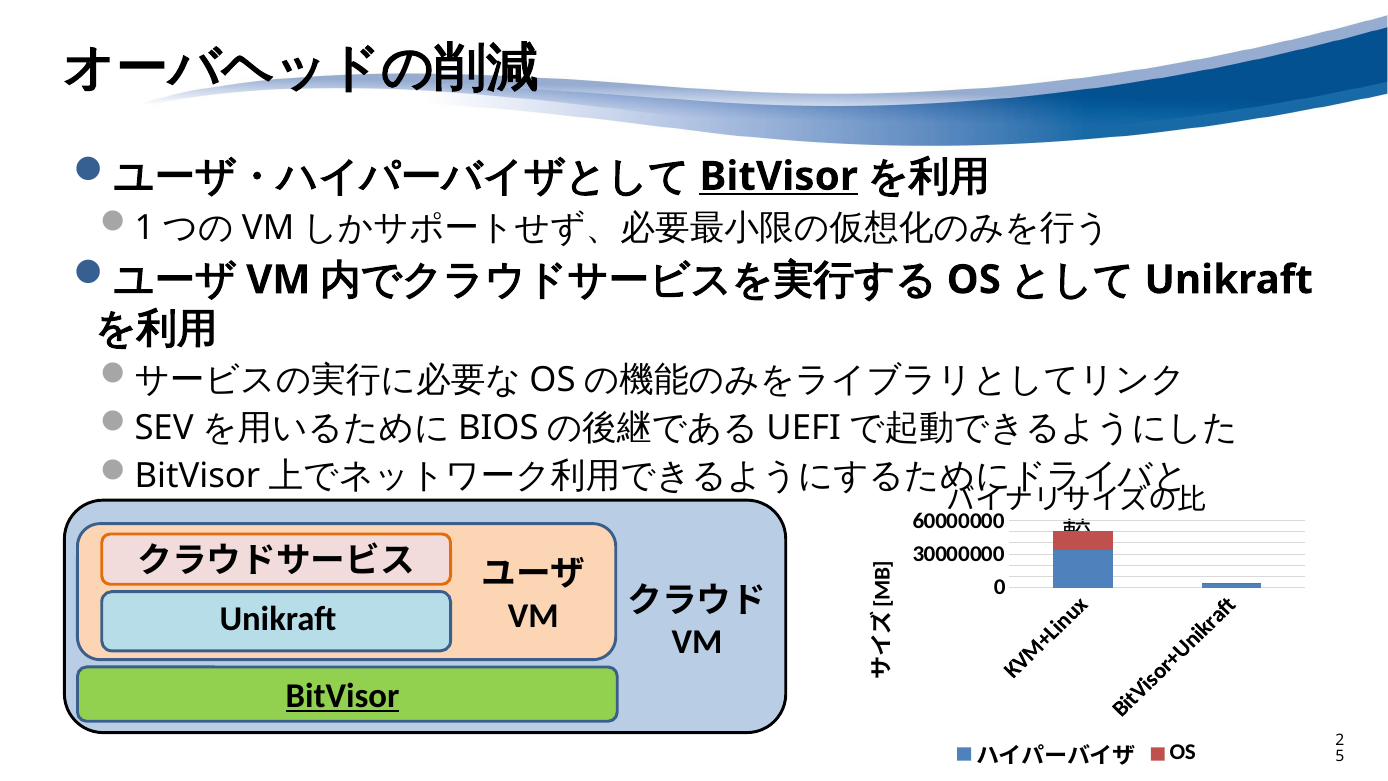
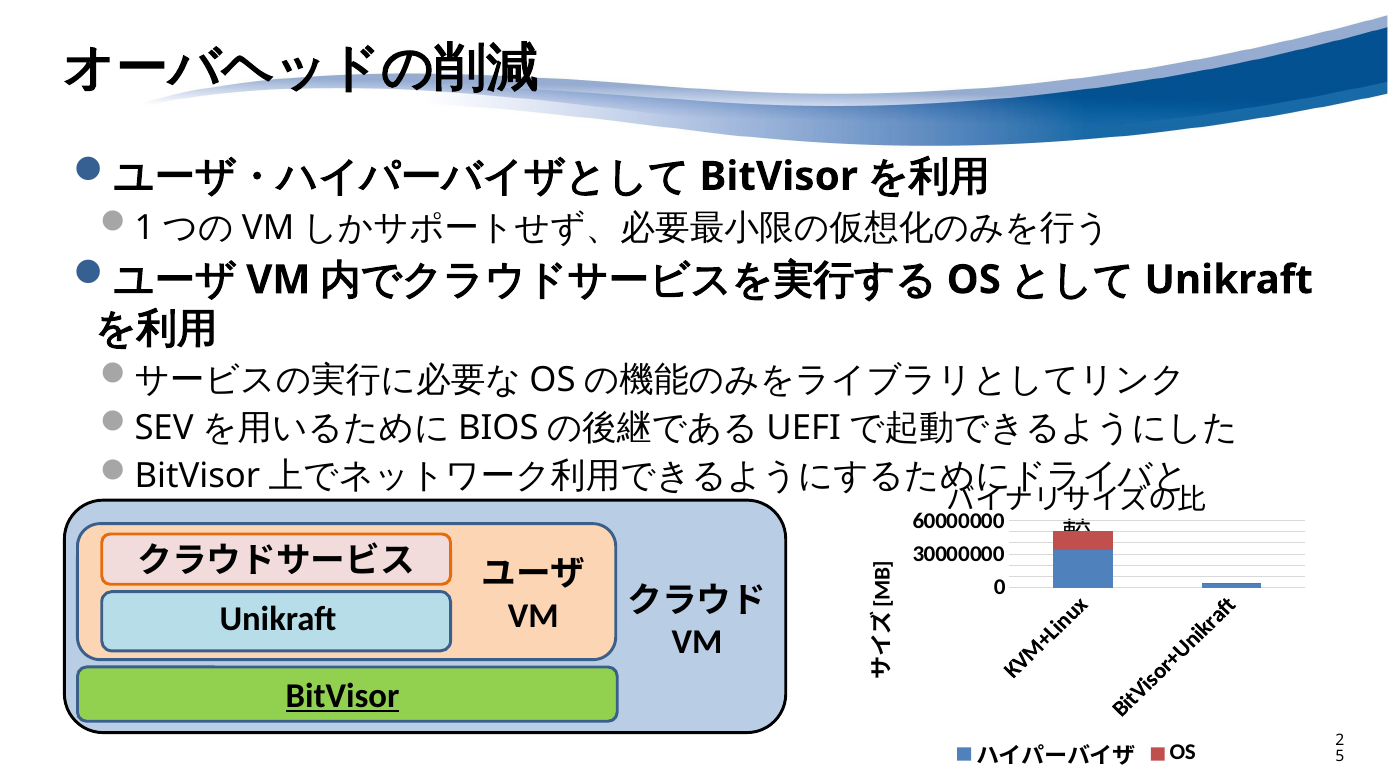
BitVisor underline: present -> none (779, 176)
